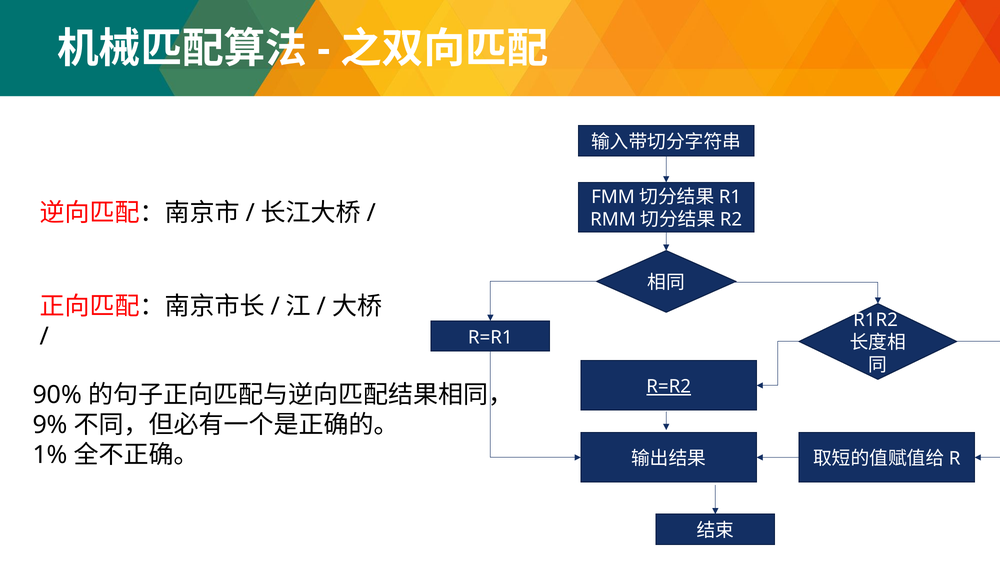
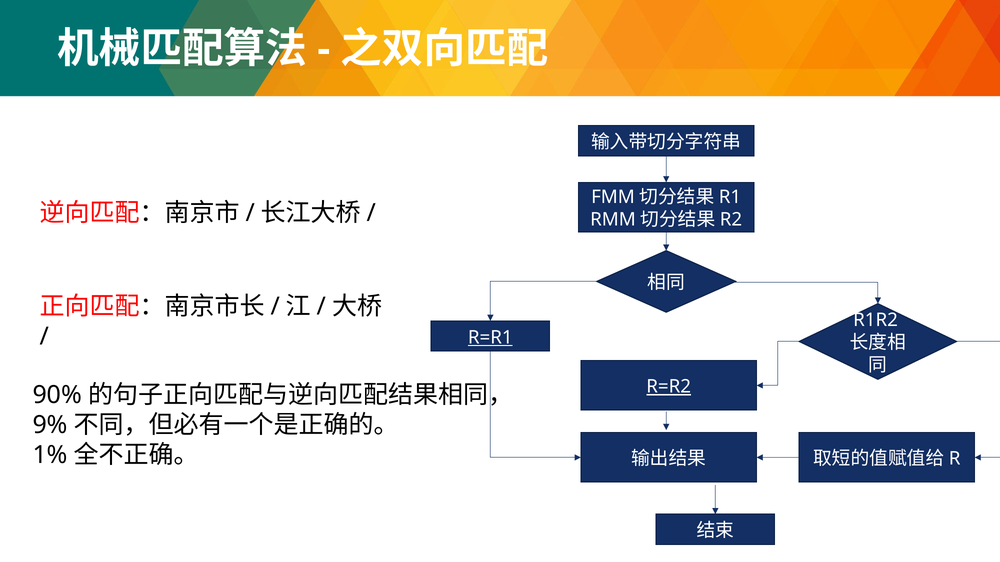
R=R1 underline: none -> present (490, 338)
